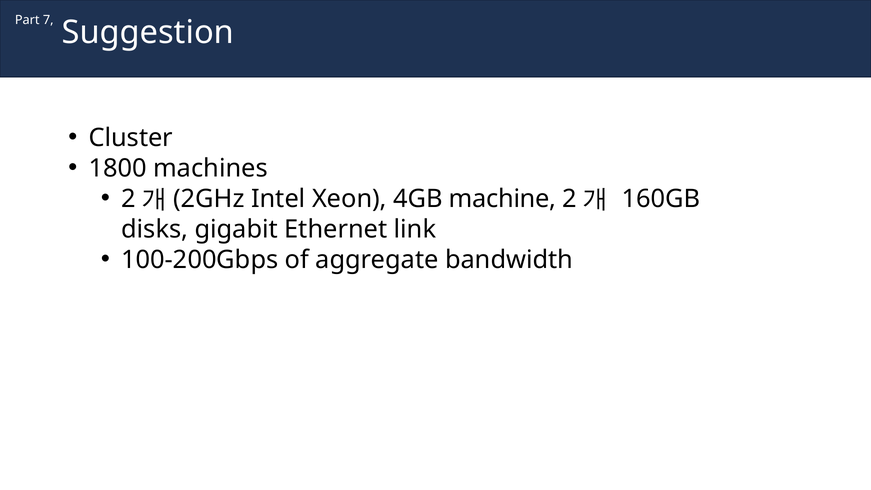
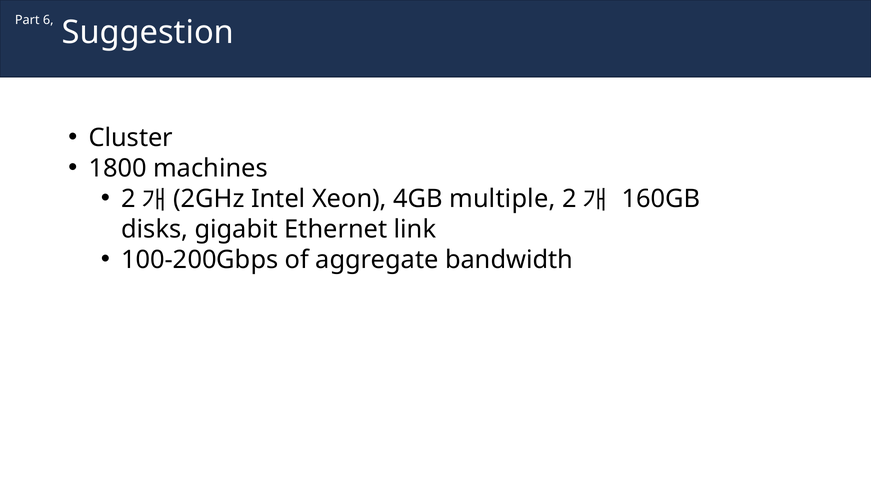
7: 7 -> 6 (48, 20)
machine: machine -> multiple (502, 199)
